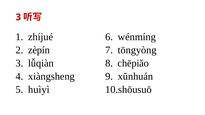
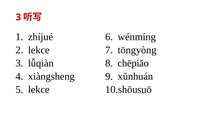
zèpín: zèpín -> lekce (39, 50)
huìyì: huìyì -> lekce (39, 90)
